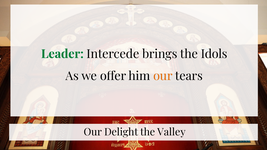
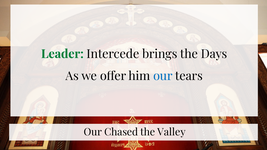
Idols: Idols -> Days (214, 54)
our colour: orange -> blue (163, 76)
Delight: Delight -> Chased (121, 132)
